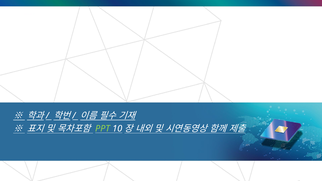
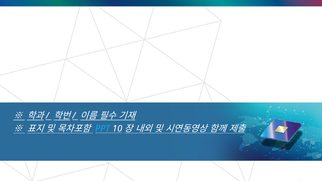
PPT colour: light green -> light blue (103, 129)
